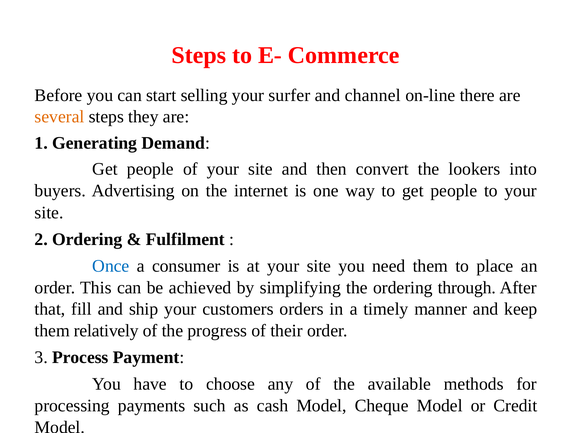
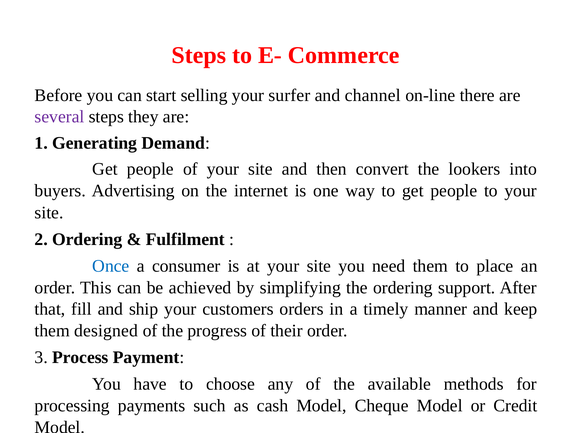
several colour: orange -> purple (60, 117)
through: through -> support (467, 287)
relatively: relatively -> designed (106, 331)
